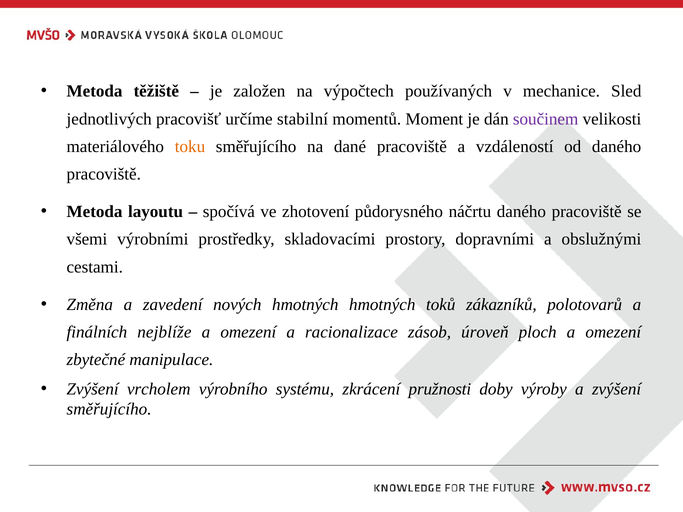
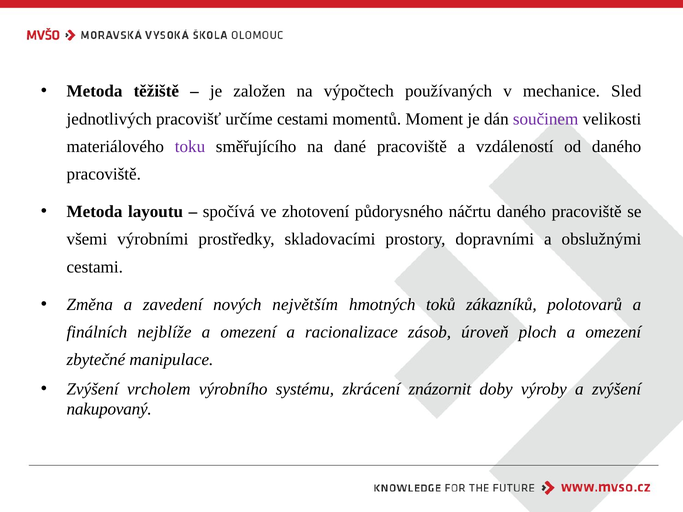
určíme stabilní: stabilní -> cestami (303, 119)
toku colour: orange -> purple (190, 147)
nových hmotných: hmotných -> největším (305, 305)
pružnosti: pružnosti -> znázornit (440, 389)
směřujícího: směřujícího -> nakupovaný (109, 409)
